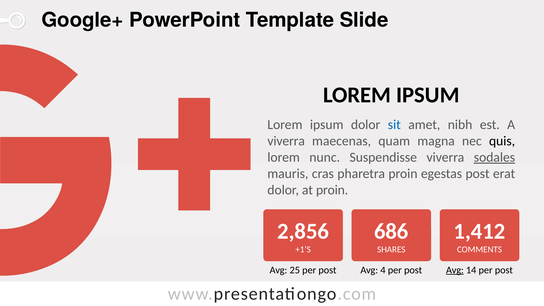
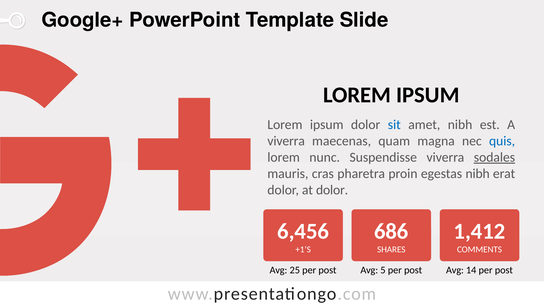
quis colour: black -> blue (502, 141)
egestas post: post -> nibh (478, 174)
at proin: proin -> dolor (332, 190)
2,856: 2,856 -> 6,456 (303, 231)
4: 4 -> 5 (383, 270)
Avg underline: present -> none (455, 270)
